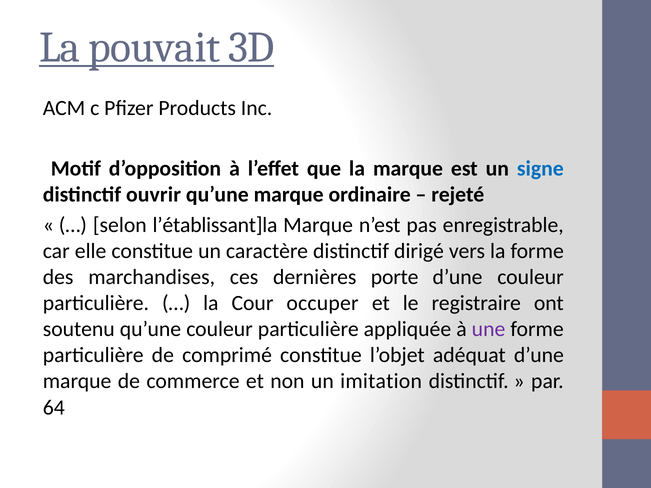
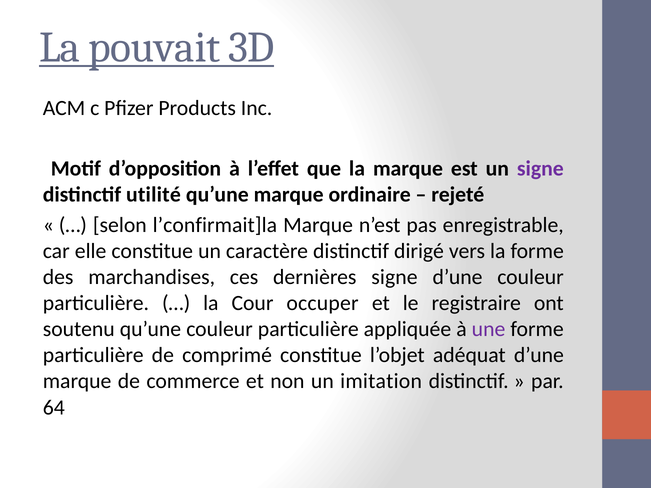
signe colour: blue -> purple (540, 169)
ouvrir: ouvrir -> utilité (153, 195)
l’établissant]la: l’établissant]la -> l’confirmait]la (215, 225)
dernières porte: porte -> signe (394, 277)
